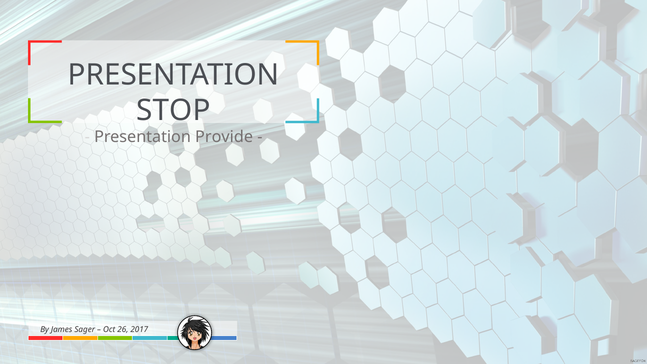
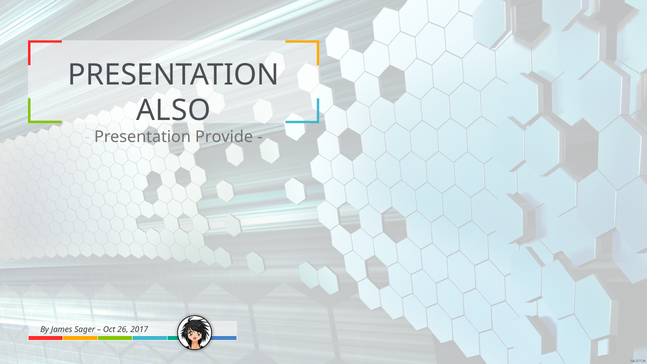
STOP: STOP -> ALSO (173, 110)
